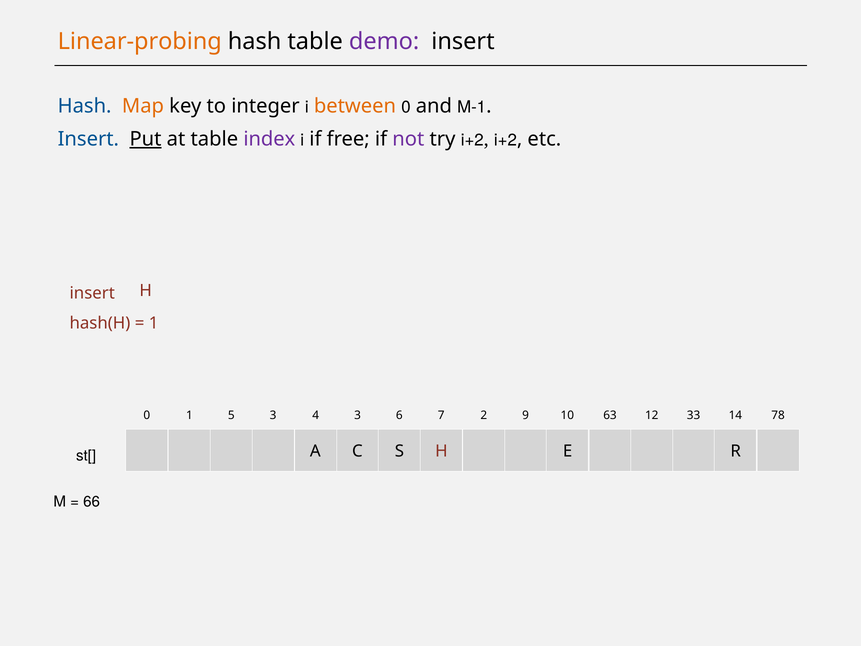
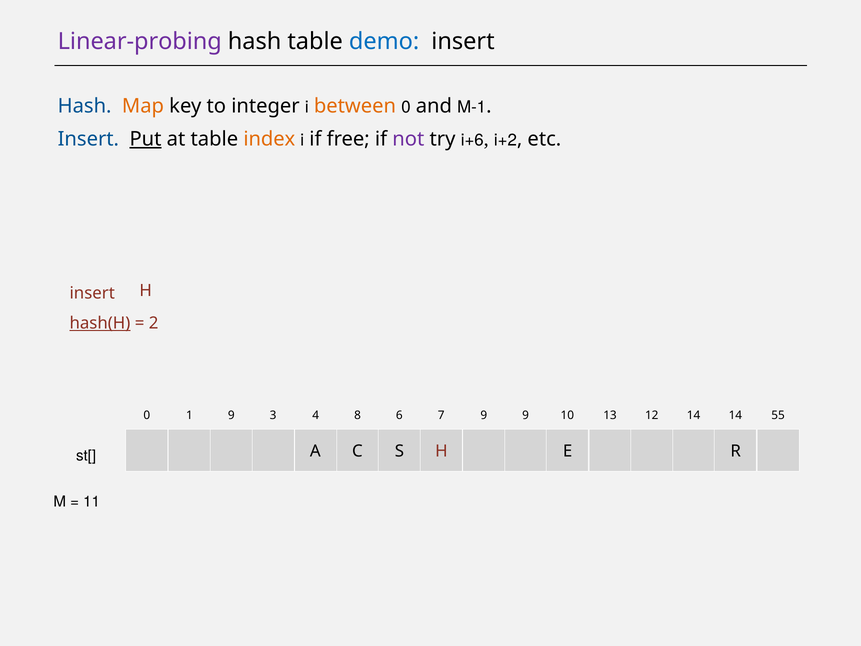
Linear-probing colour: orange -> purple (140, 41)
demo colour: purple -> blue (384, 41)
index colour: purple -> orange (269, 139)
try i+2: i+2 -> i+6 (472, 140)
hash(H underline: none -> present (100, 323)
1: 1 -> 2 (154, 323)
1 5: 5 -> 9 (231, 415)
4 3: 3 -> 8 (358, 415)
7 2: 2 -> 9 (484, 415)
63: 63 -> 13 (610, 415)
12 33: 33 -> 14 (694, 415)
78: 78 -> 55 (778, 415)
66: 66 -> 11 (92, 501)
